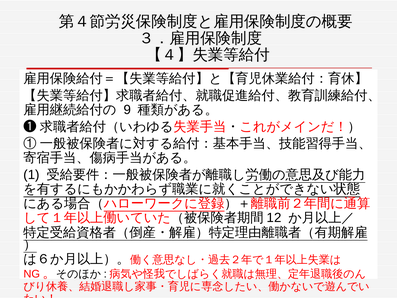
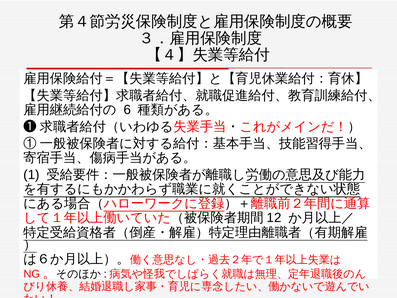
9: 9 -> 6 (127, 110)
